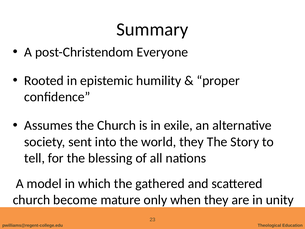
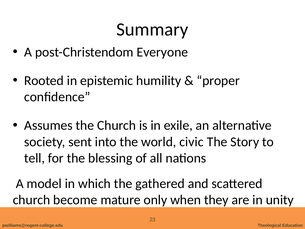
world they: they -> civic (192, 142)
